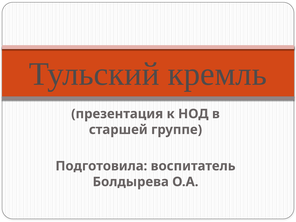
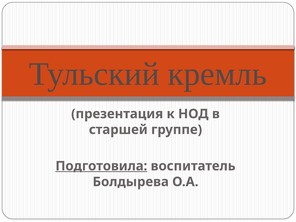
Подготовила underline: none -> present (101, 166)
